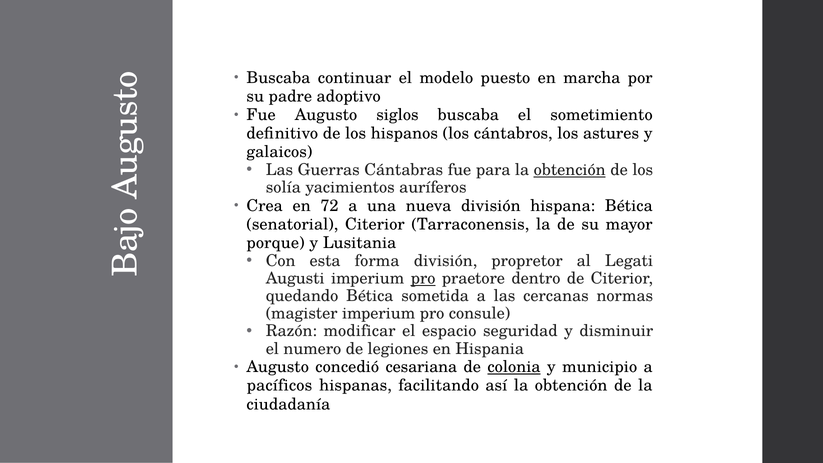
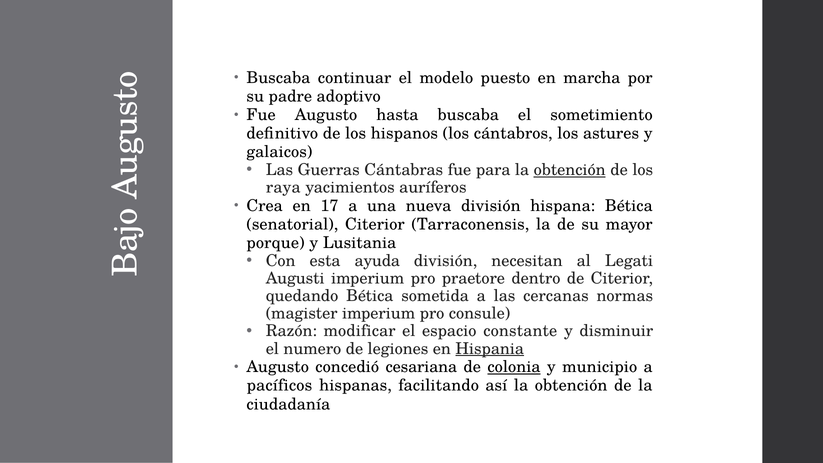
siglos: siglos -> hasta (397, 115)
solía: solía -> raya (283, 187)
72: 72 -> 17 (329, 206)
forma: forma -> ayuda (377, 261)
propretor: propretor -> necesitan (527, 261)
pro underline: present -> none (423, 278)
seguridad: seguridad -> constante (520, 331)
Hispania underline: none -> present (490, 349)
